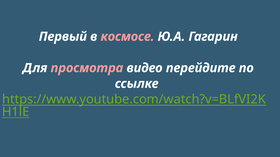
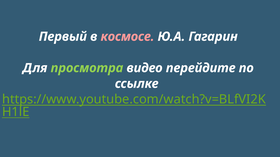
просмотра colour: pink -> light green (87, 68)
